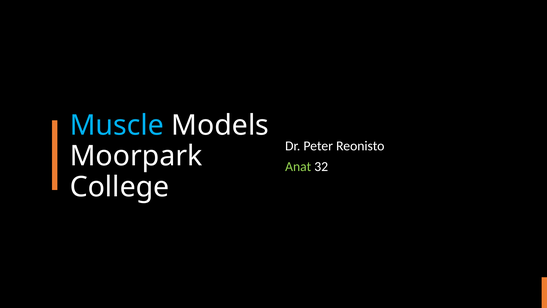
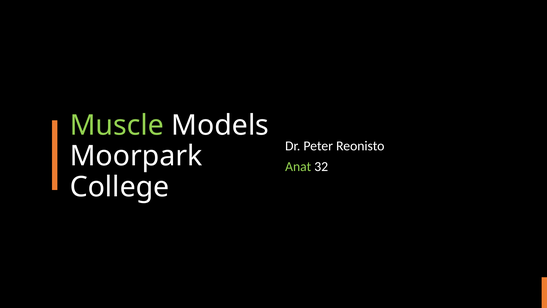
Muscle colour: light blue -> light green (117, 125)
